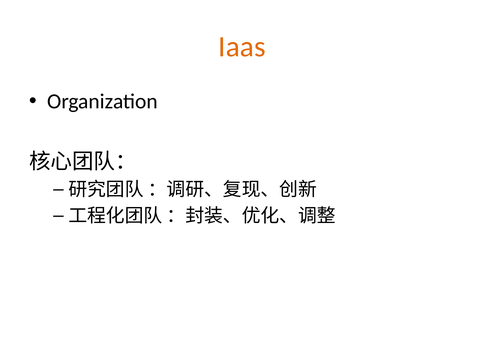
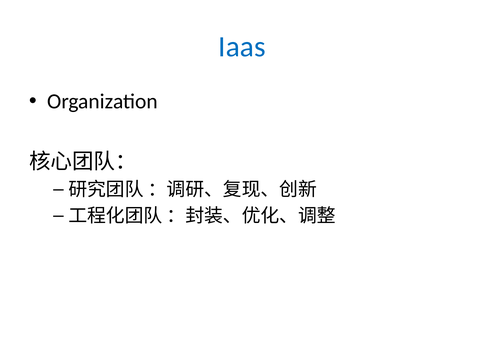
Iaas colour: orange -> blue (242, 47)
